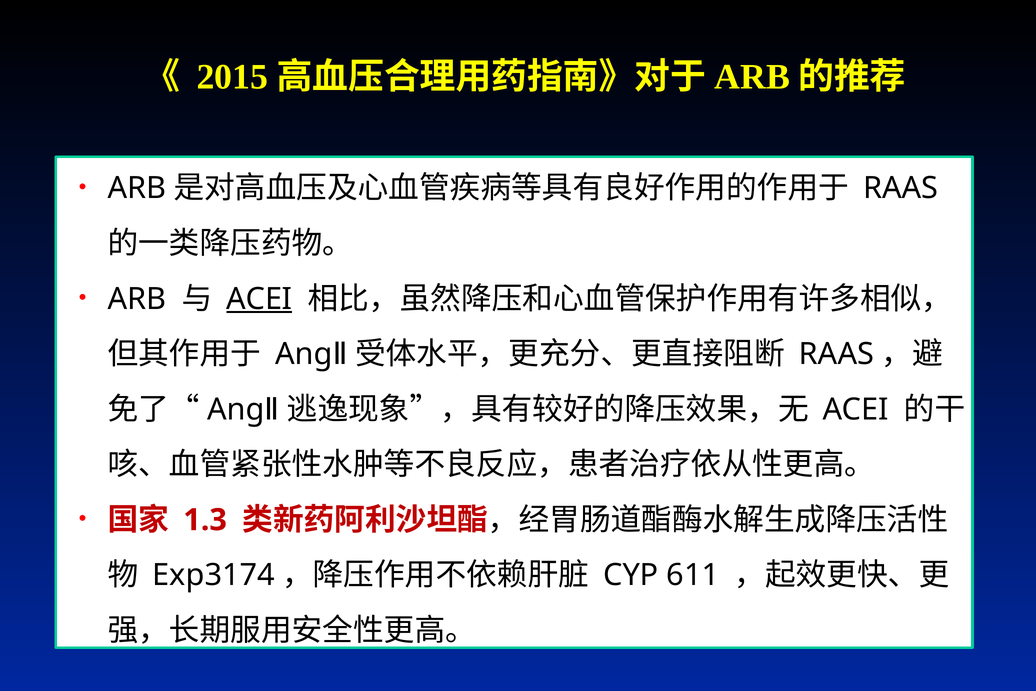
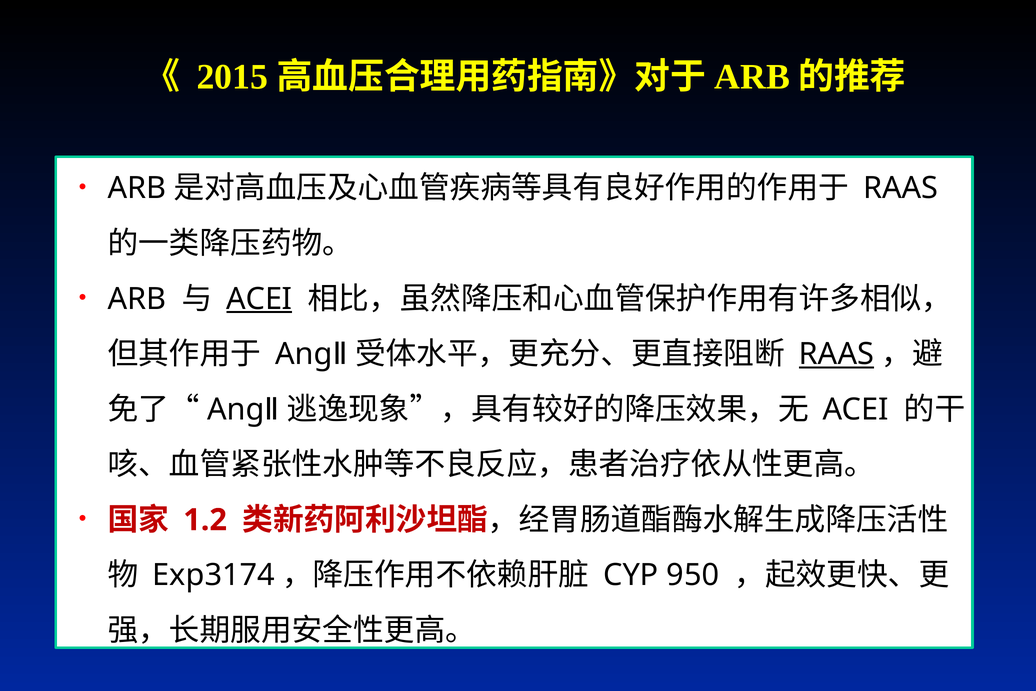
RAAS underline: none -> present (836, 354)
1.3: 1.3 -> 1.2 (205, 520)
611: 611 -> 950 (693, 575)
